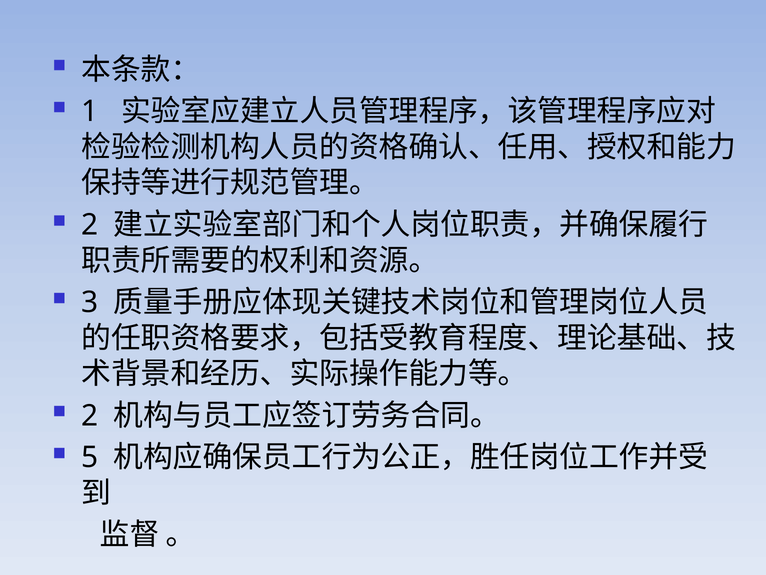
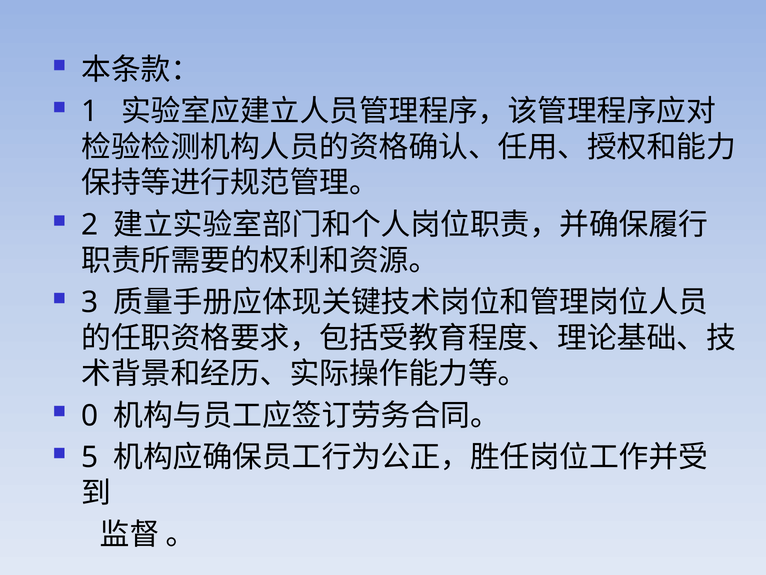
2: 2 -> 0 (90, 415)
